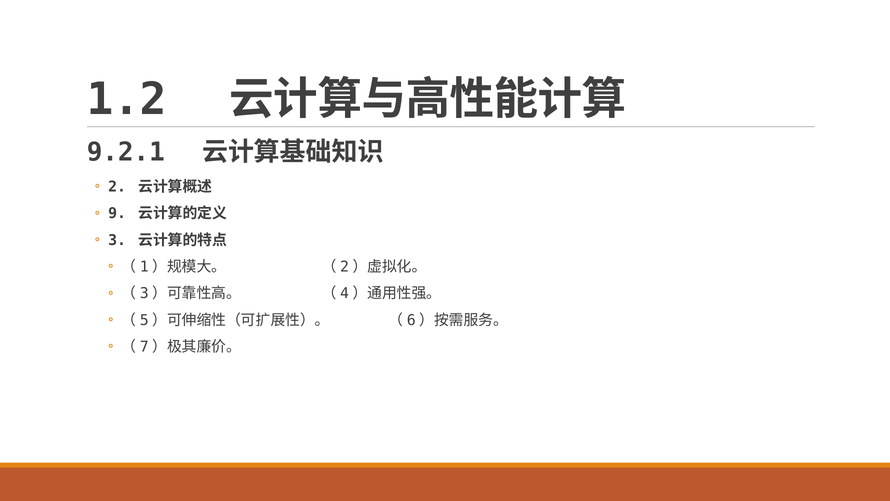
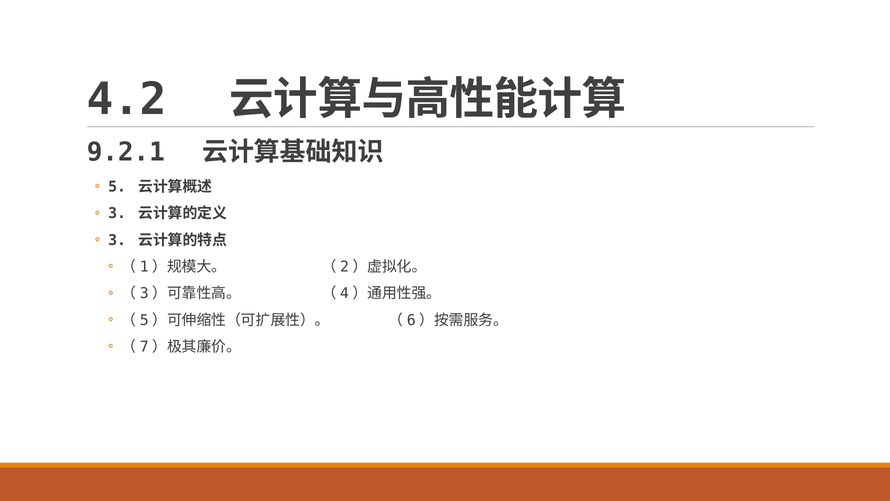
1.2: 1.2 -> 4.2 (127, 100)
2: 2 -> 5 (117, 187)
9: 9 -> 3 (117, 213)
